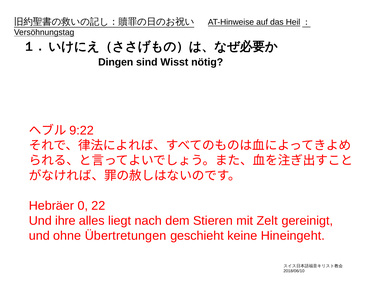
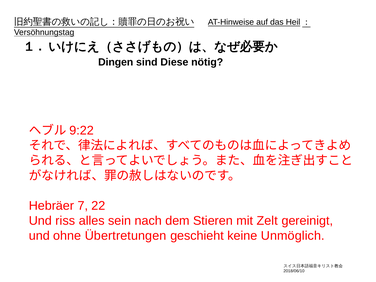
Wisst: Wisst -> Diese (174, 62)
0: 0 -> 7 (83, 206)
ihre: ihre -> riss (65, 221)
liegt: liegt -> sein (120, 221)
Hineingeht: Hineingeht -> Unmöglich (293, 236)
